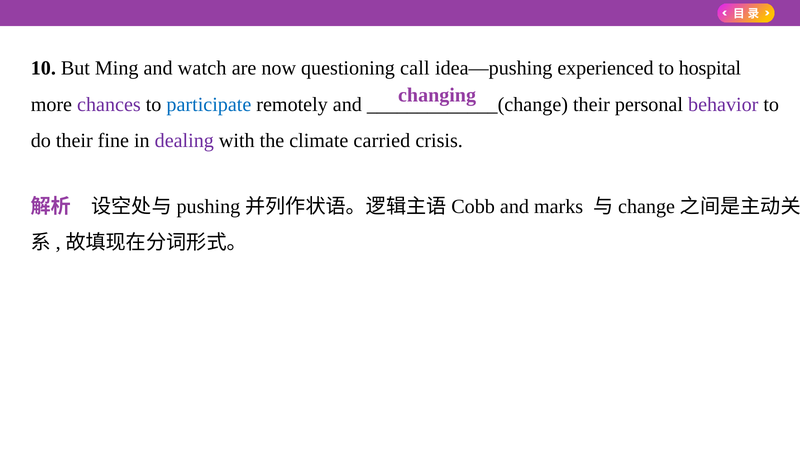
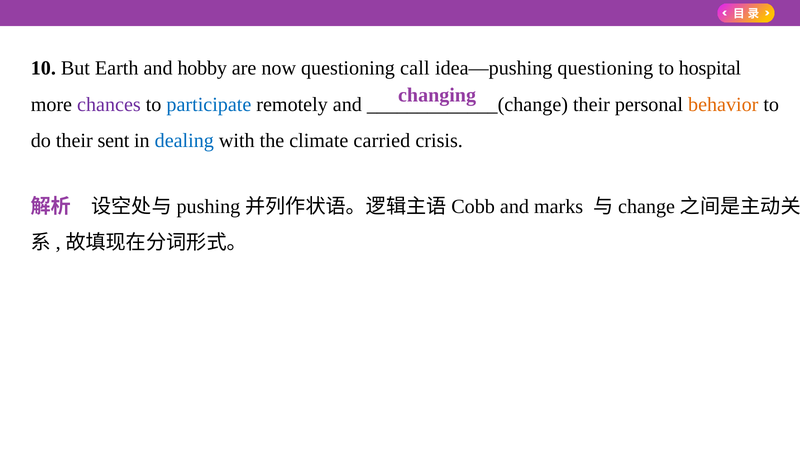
Ming: Ming -> Earth (117, 68)
watch: watch -> hobby (202, 68)
idea—pushing experienced: experienced -> questioning (605, 68)
behavior colour: purple -> orange (723, 104)
fine: fine -> sent (113, 141)
dealing colour: purple -> blue (184, 141)
